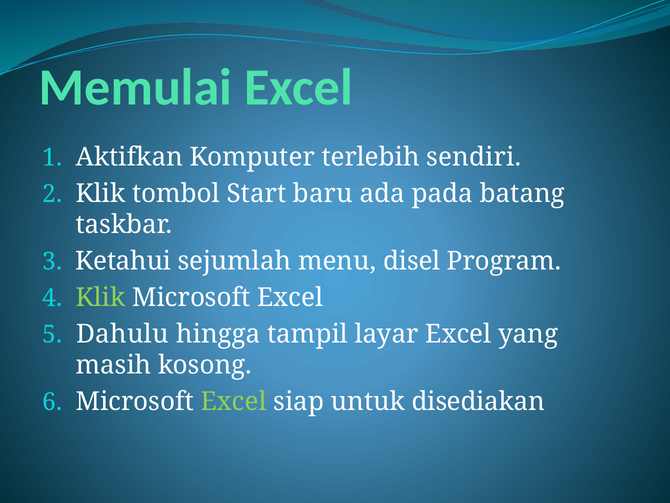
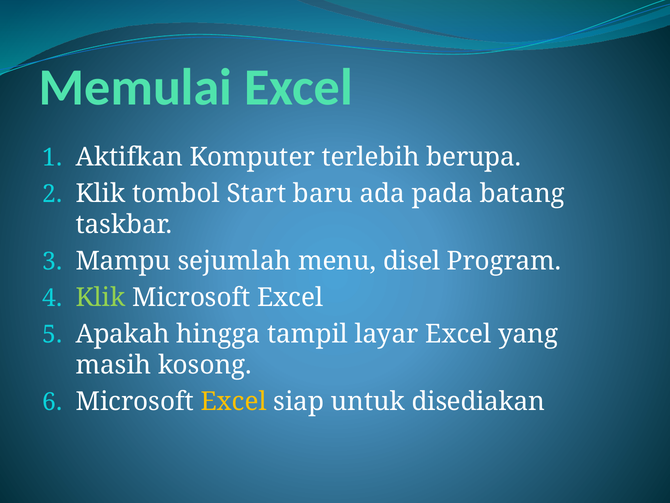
sendiri: sendiri -> berupa (474, 157)
Ketahui: Ketahui -> Mampu (123, 261)
Dahulu: Dahulu -> Apakah (123, 334)
Excel colour: light green -> yellow (234, 401)
